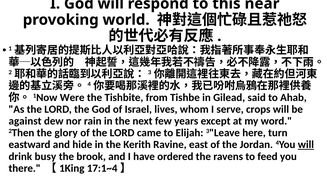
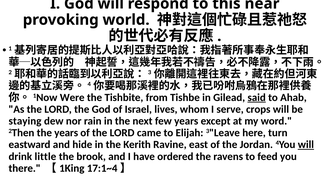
said underline: none -> present (257, 97)
against: against -> staying (25, 121)
the glory: glory -> years (66, 133)
busy: busy -> little (45, 156)
